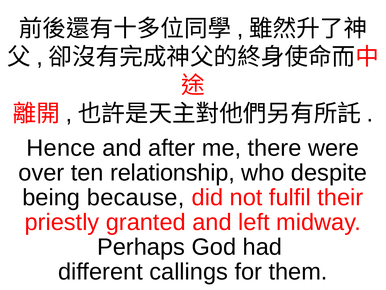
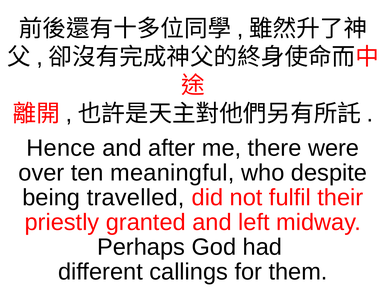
relationship: relationship -> meaningful (172, 173)
because: because -> travelled (136, 197)
